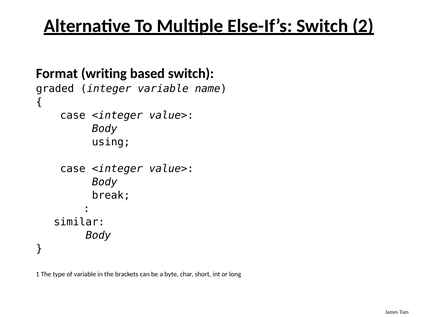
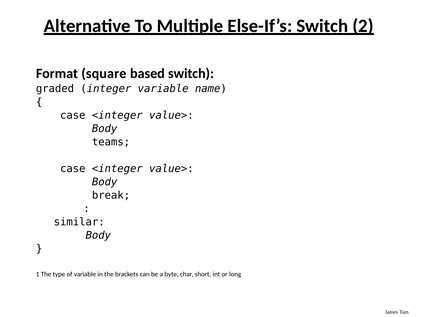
writing: writing -> square (104, 74)
using: using -> teams (111, 142)
